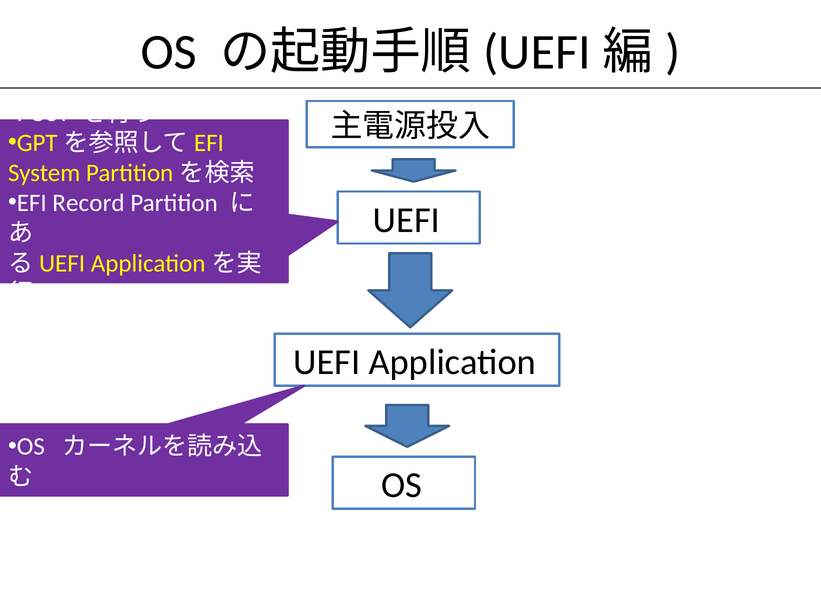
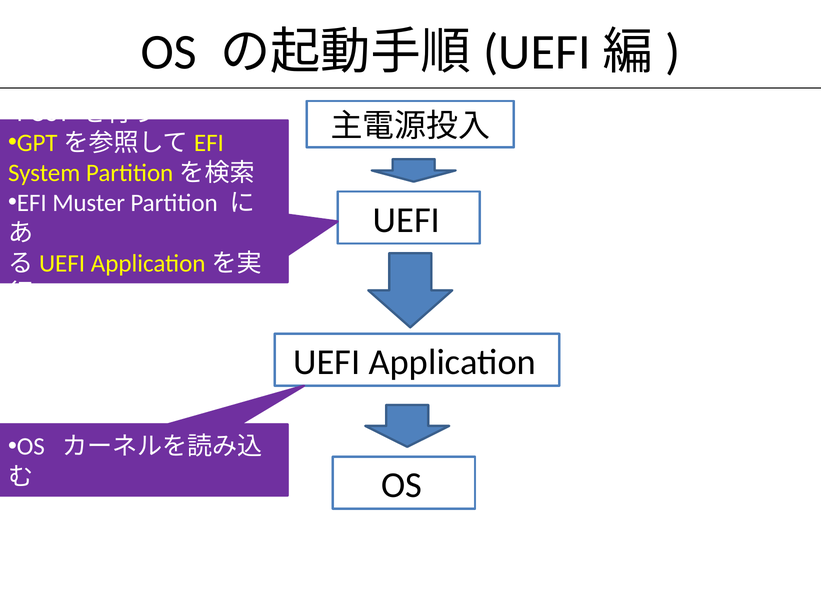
Record: Record -> Muster (89, 203)
